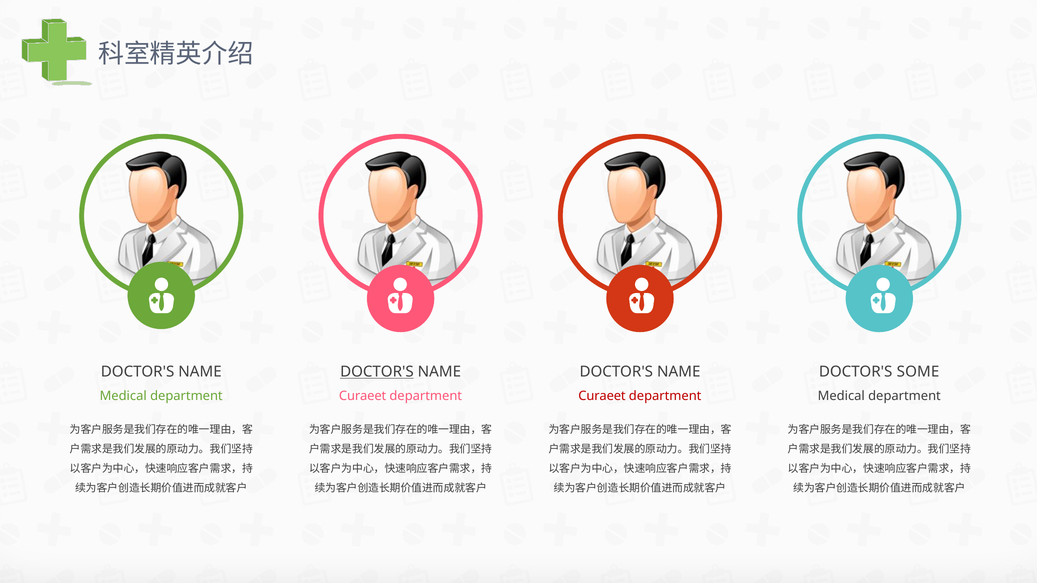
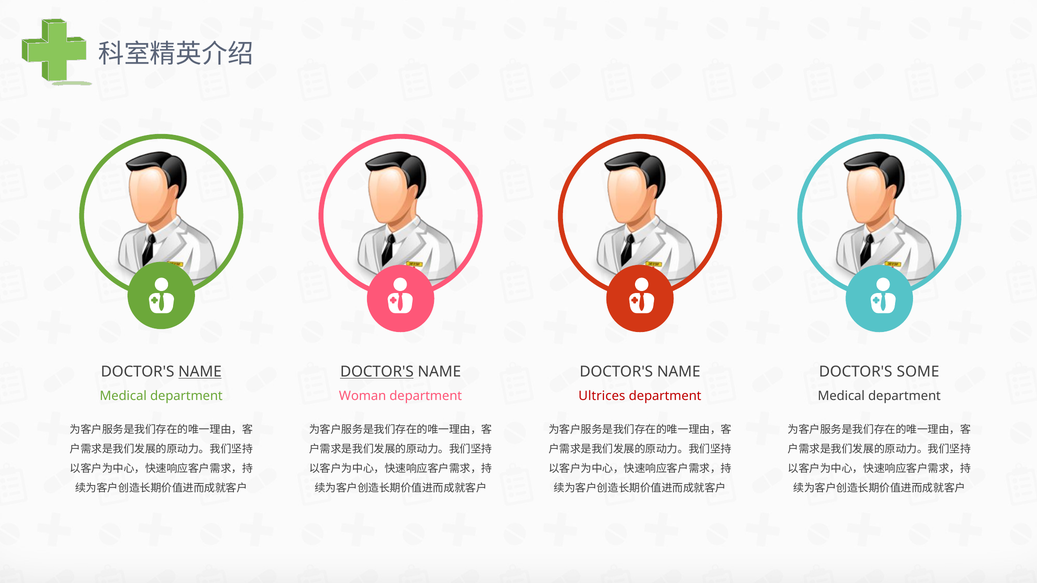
NAME underline: none -> present (200, 372)
Curaeet: Curaeet -> Woman (363, 396)
Curaeet: Curaeet -> Ultrices (602, 396)
